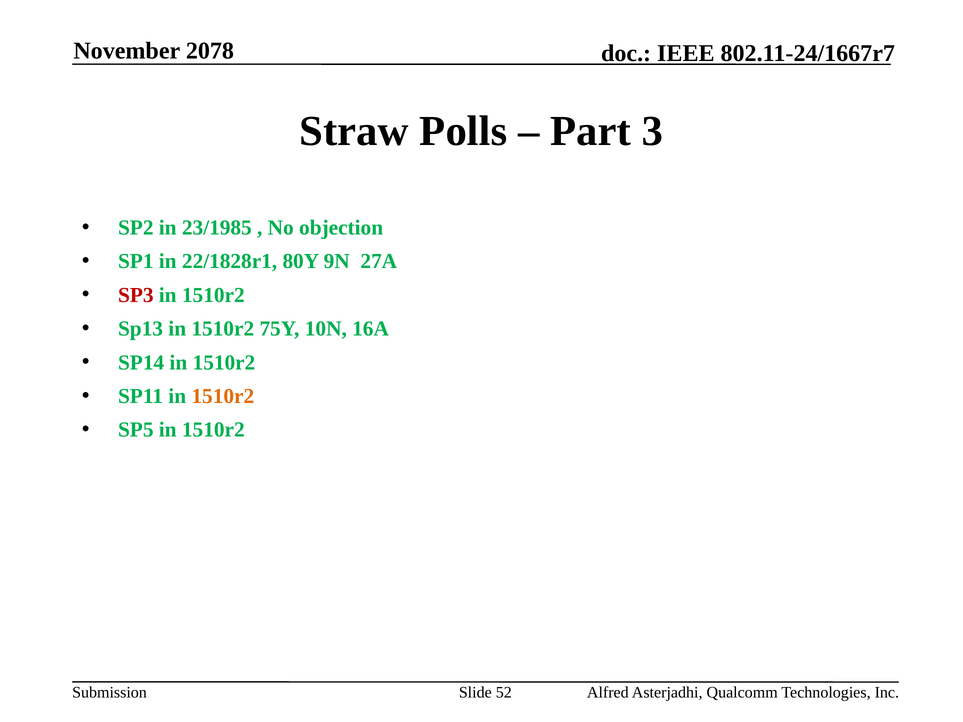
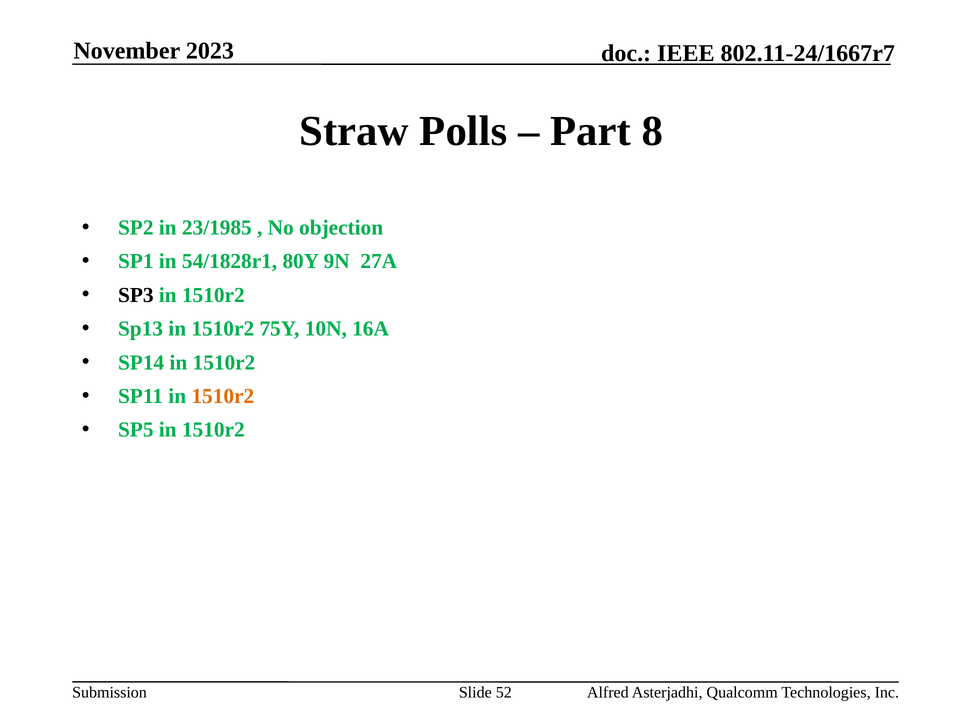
2078: 2078 -> 2023 (210, 51)
3: 3 -> 8 (652, 131)
22/1828r1: 22/1828r1 -> 54/1828r1 (230, 262)
SP3 colour: red -> black (136, 295)
